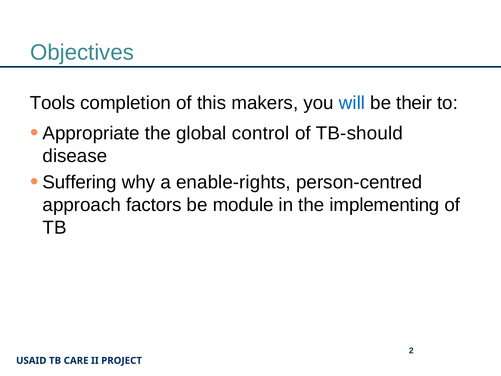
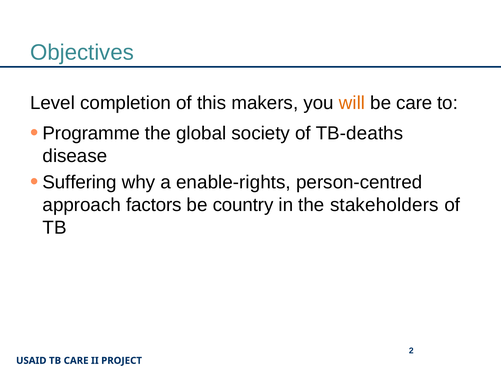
Tools: Tools -> Level (52, 103)
will colour: blue -> orange (352, 103)
be their: their -> care (414, 103)
Appropriate: Appropriate -> Programme (91, 133)
control: control -> society (261, 133)
TB-should: TB-should -> TB-deaths (360, 133)
module: module -> country (243, 205)
implementing: implementing -> stakeholders (384, 205)
